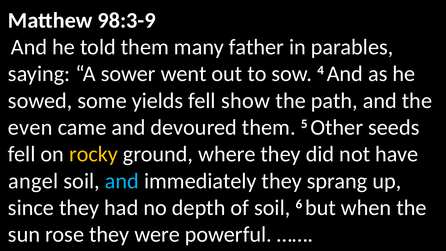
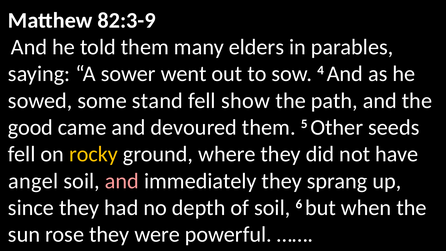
98:3-9: 98:3-9 -> 82:3-9 (127, 20)
father: father -> elders (256, 47)
yields: yields -> stand (157, 101)
even: even -> good (30, 127)
and colour: light blue -> pink (122, 181)
